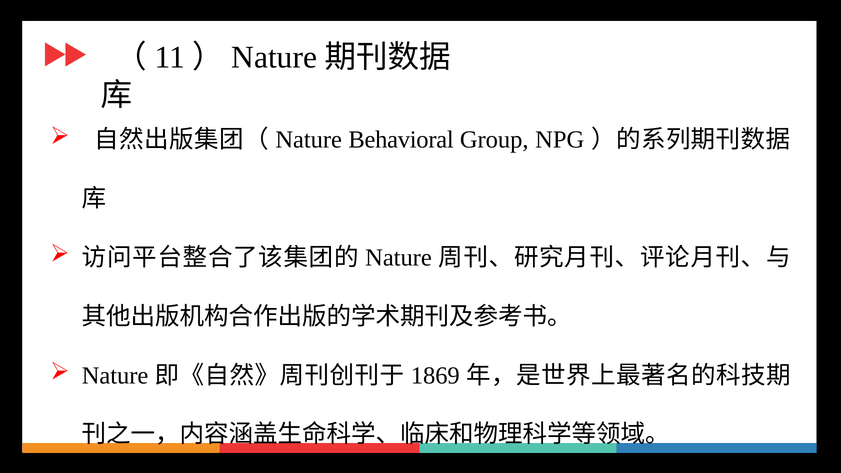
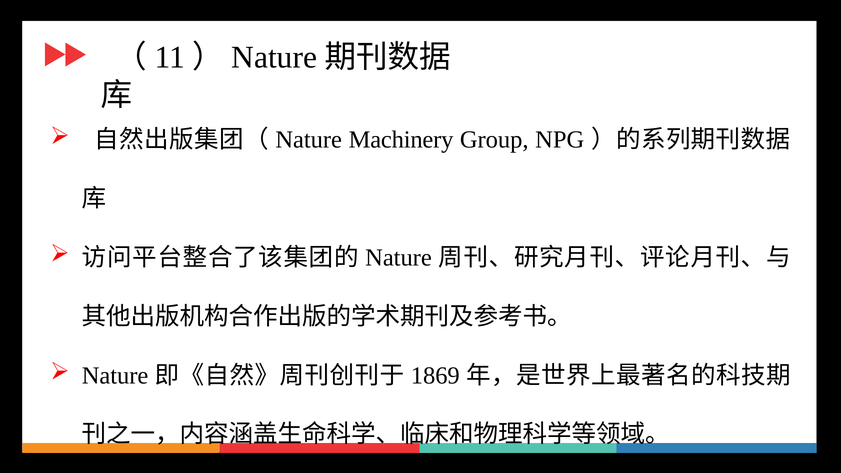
Behavioral: Behavioral -> Machinery (401, 140)
